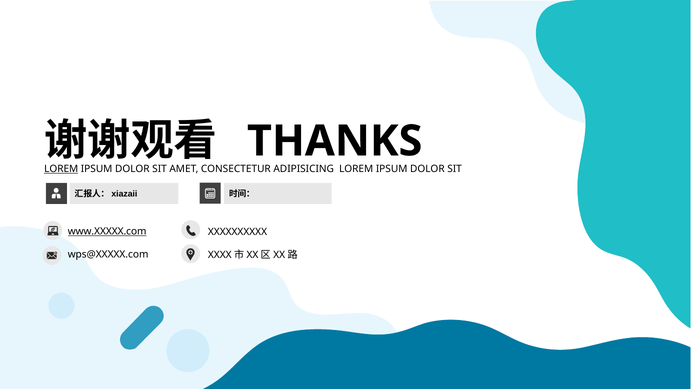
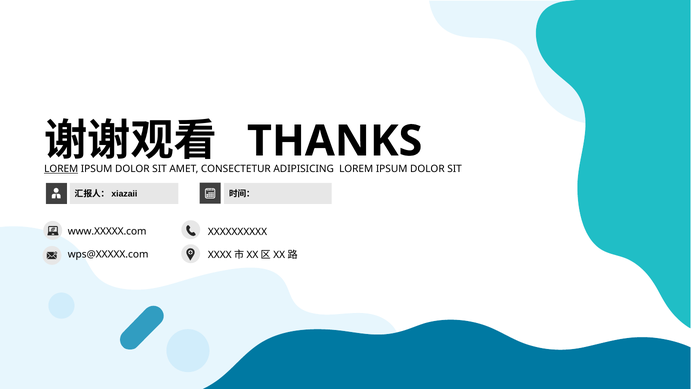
www.XXXXX.com underline: present -> none (107, 231)
